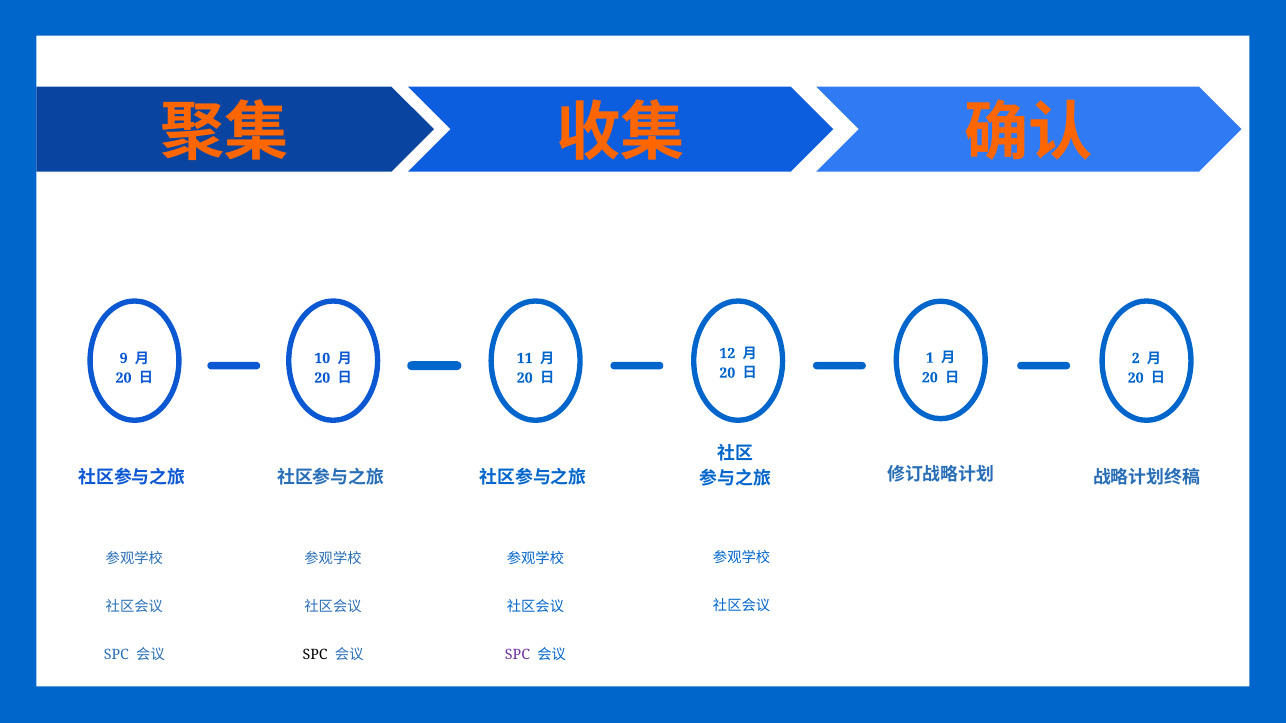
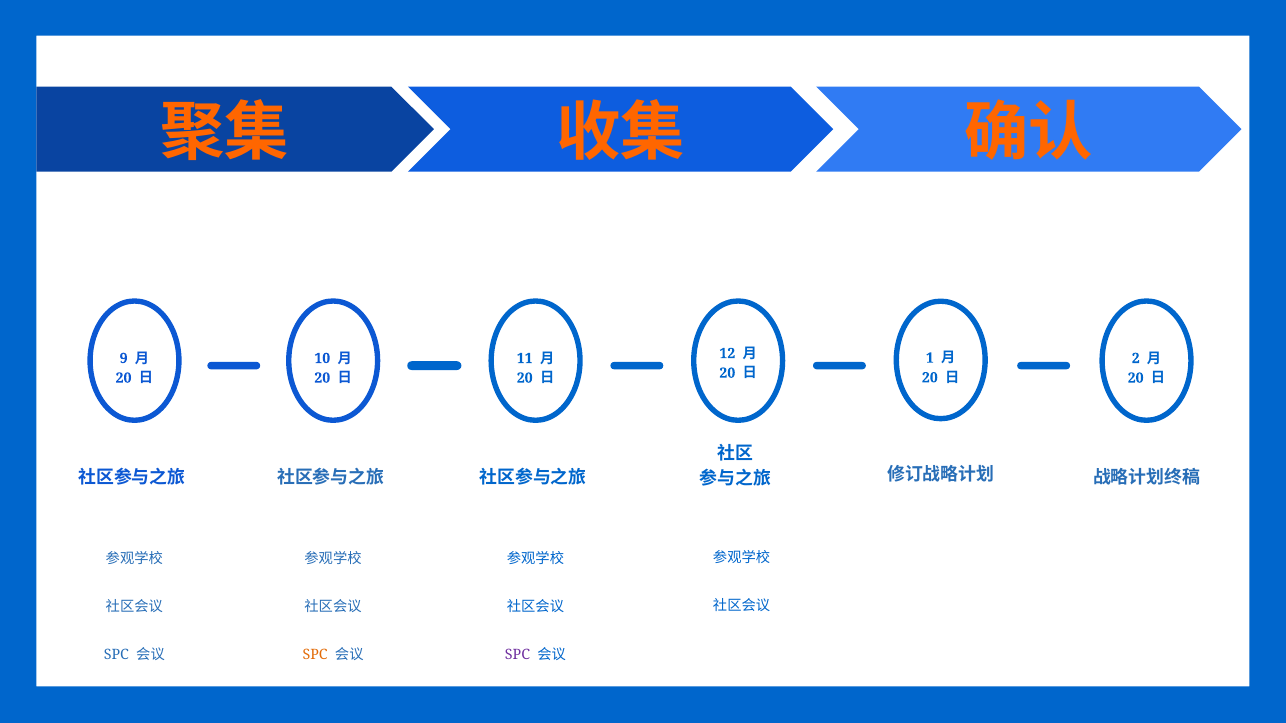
SPC colour: black -> orange (315, 656)
